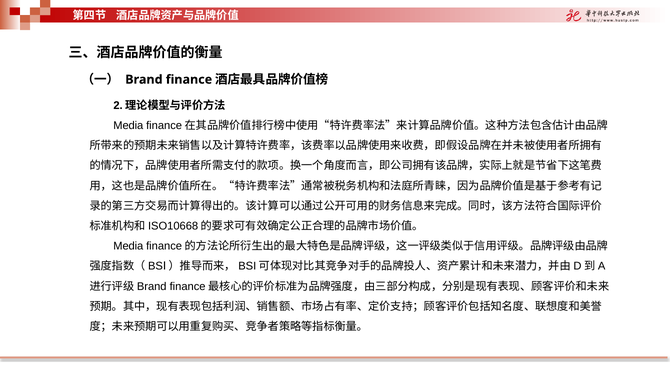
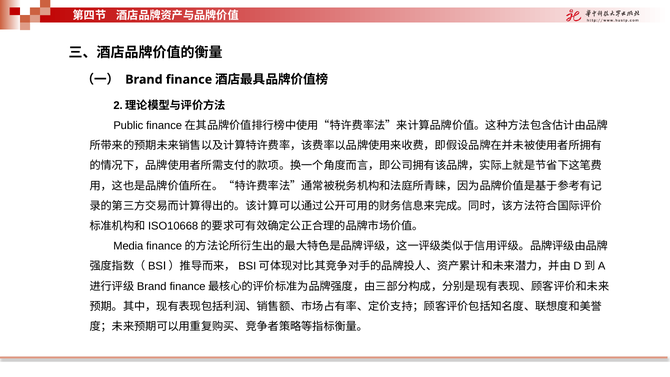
Media: Media -> Public (128, 126)
